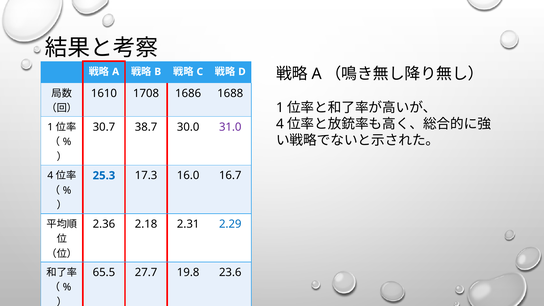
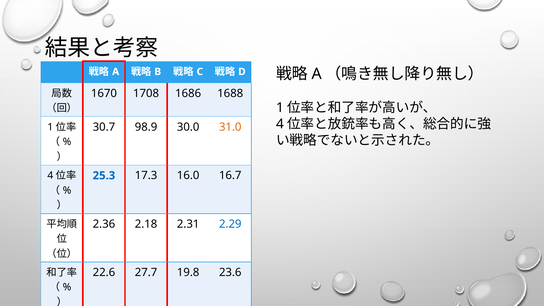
1610: 1610 -> 1670 (104, 93)
38.7: 38.7 -> 98.9 (146, 127)
31.0 colour: purple -> orange (230, 127)
65.5: 65.5 -> 22.6 (104, 272)
